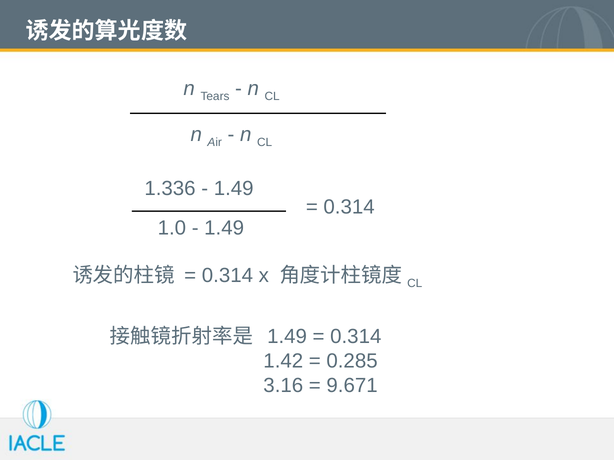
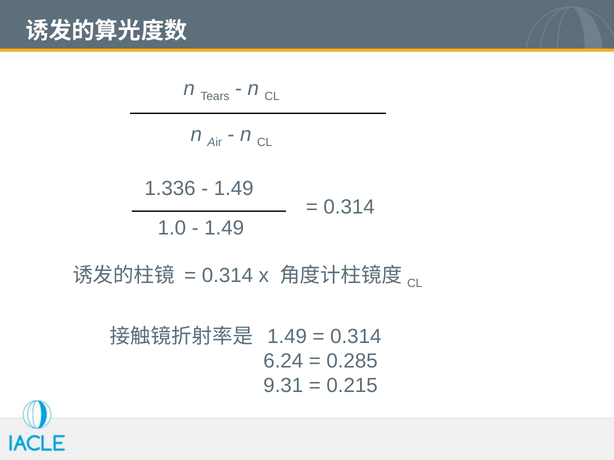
1.42: 1.42 -> 6.24 (283, 362)
3.16: 3.16 -> 9.31 (283, 386)
9.671: 9.671 -> 0.215 (352, 386)
